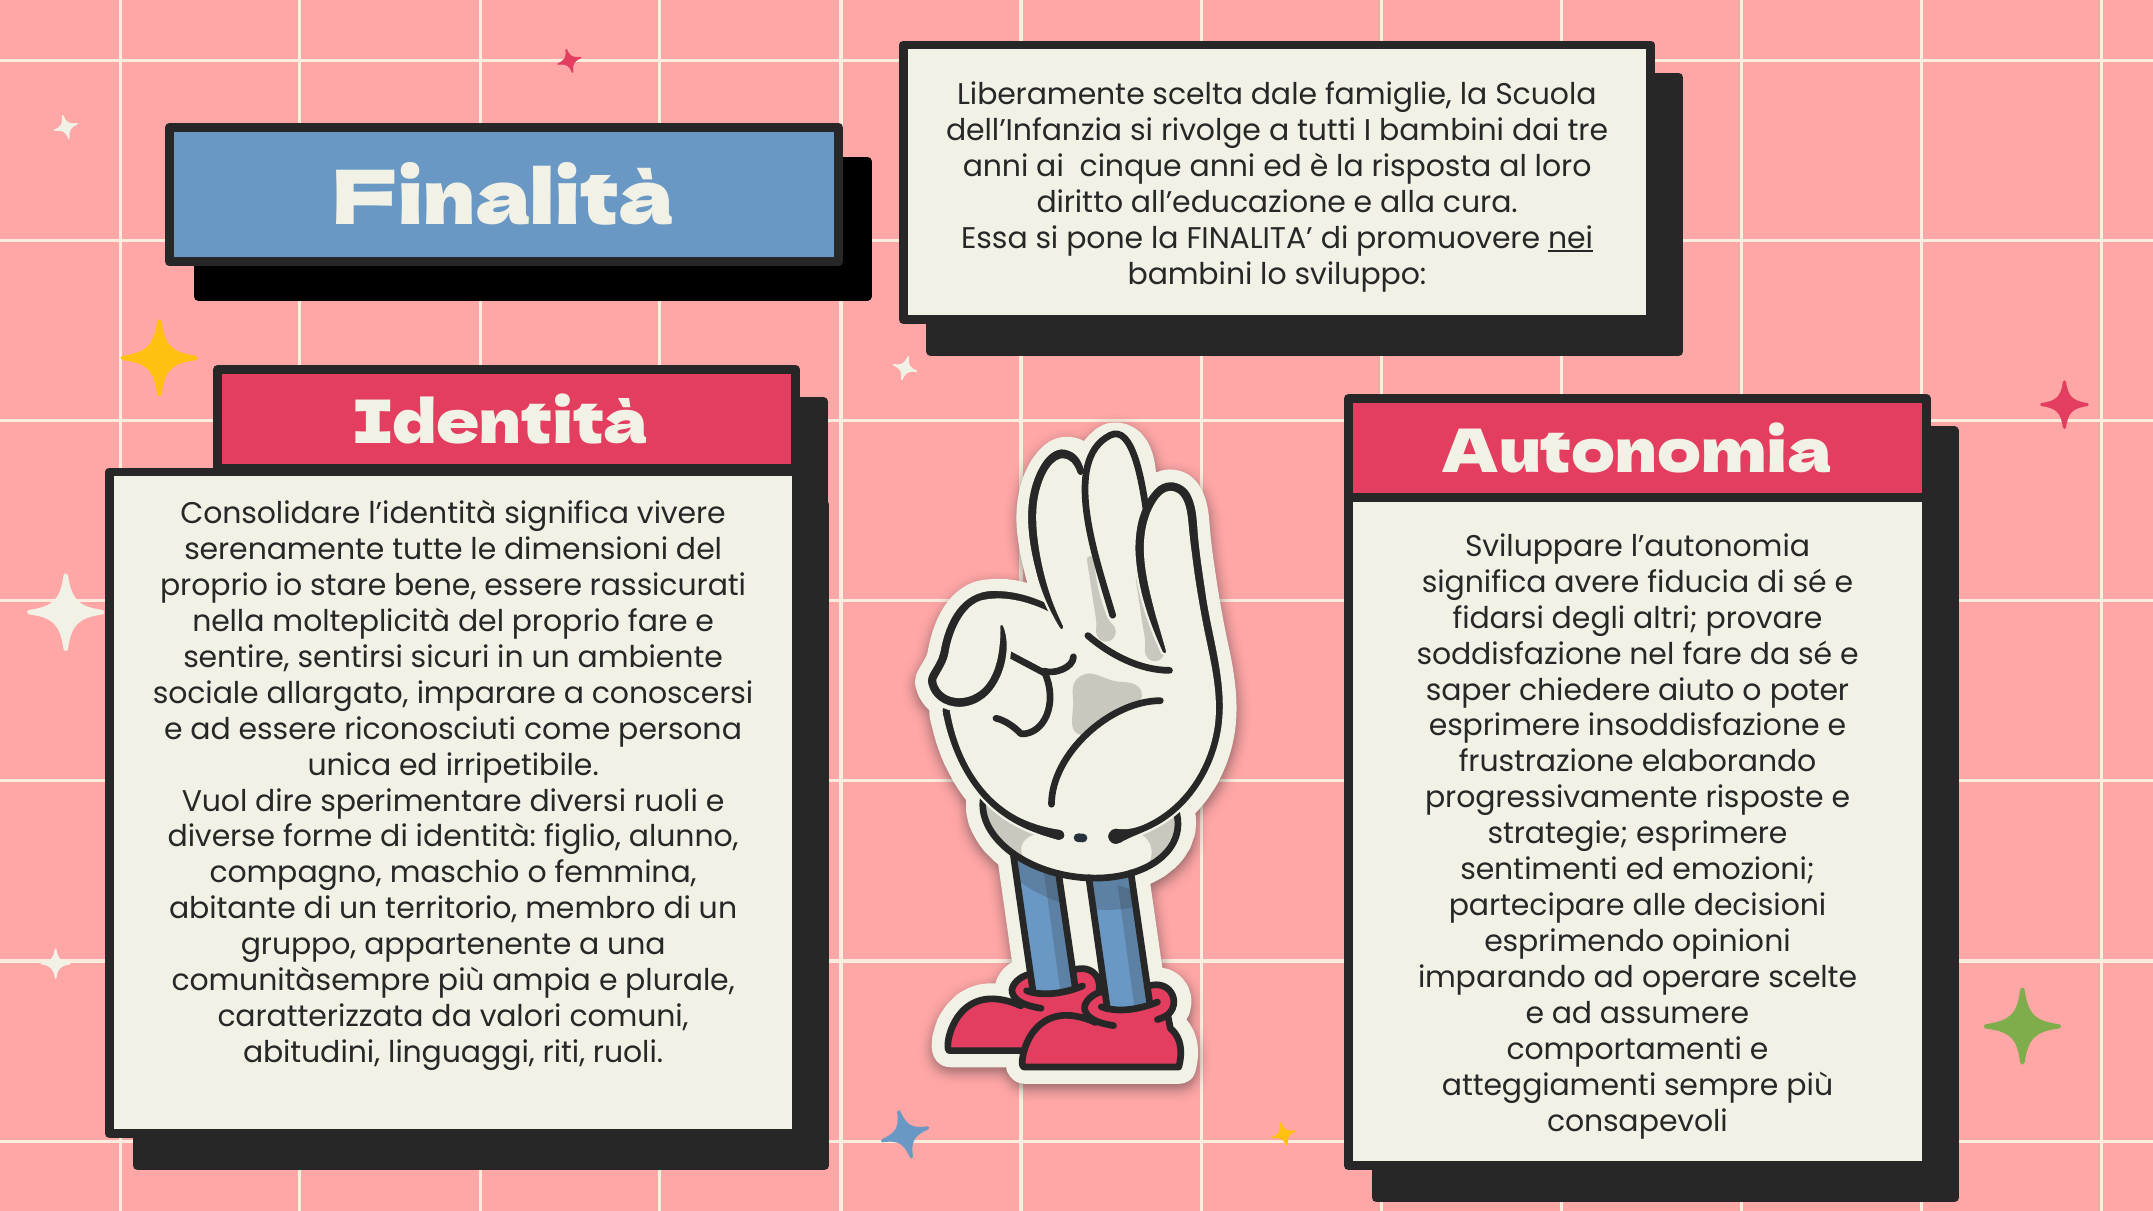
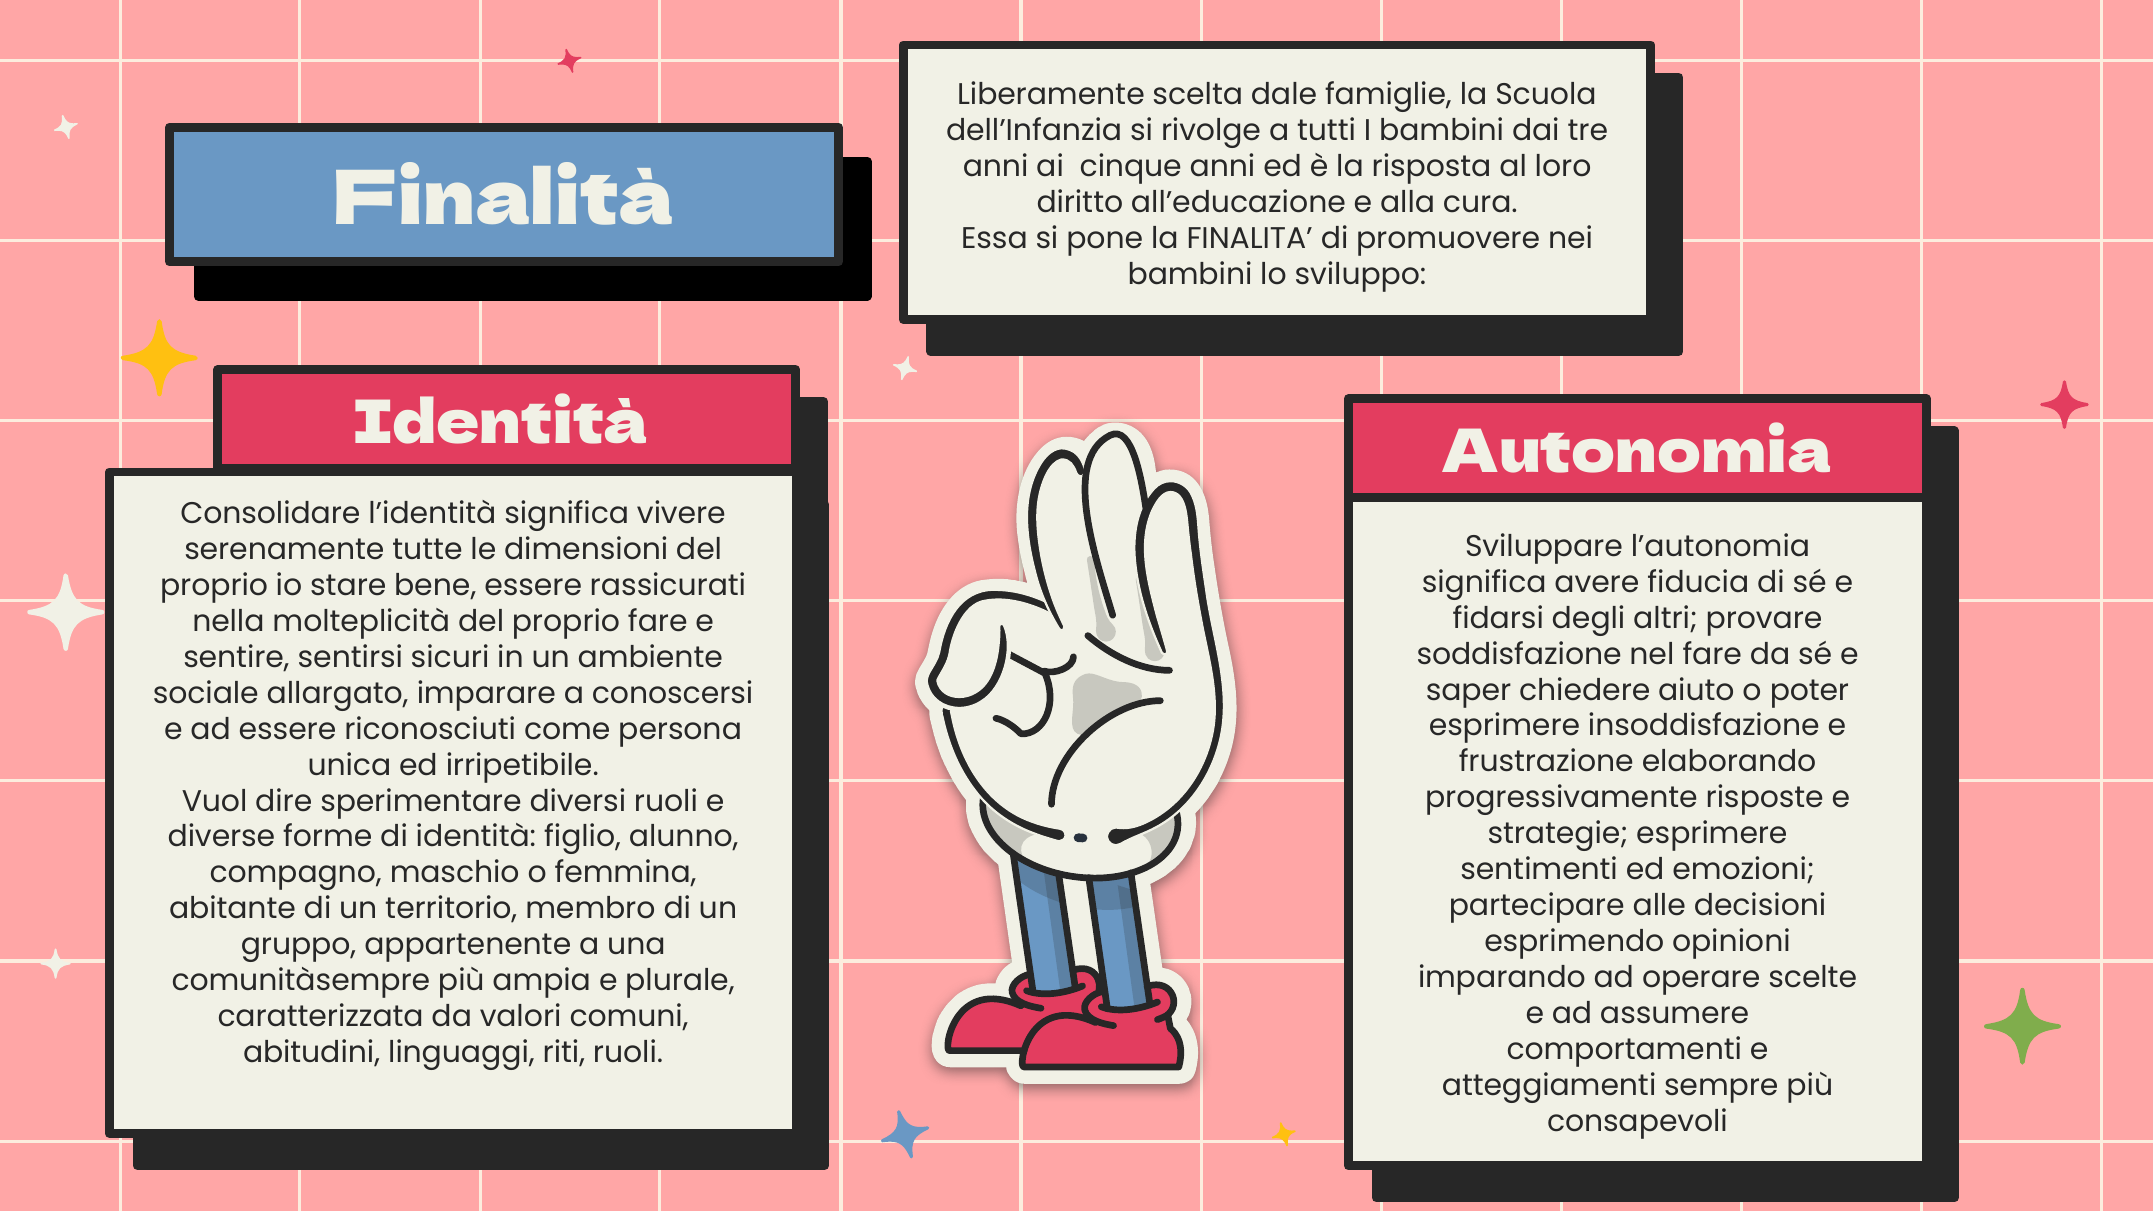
nei underline: present -> none (1571, 238)
